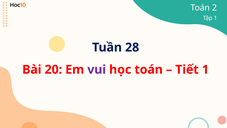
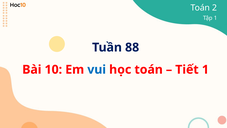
28: 28 -> 88 (132, 47)
20: 20 -> 10 (53, 69)
vui colour: purple -> blue (97, 69)
